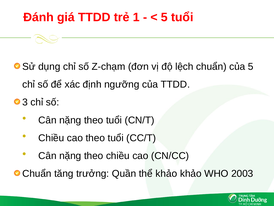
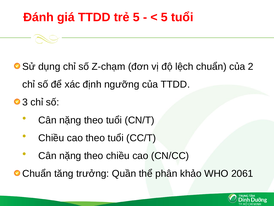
trẻ 1: 1 -> 5 (136, 17)
của 5: 5 -> 2 (251, 66)
thể khảo: khảo -> phân (166, 173)
2003: 2003 -> 2061 (242, 173)
